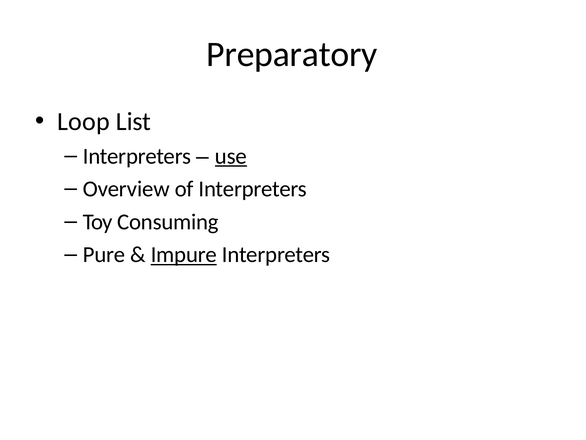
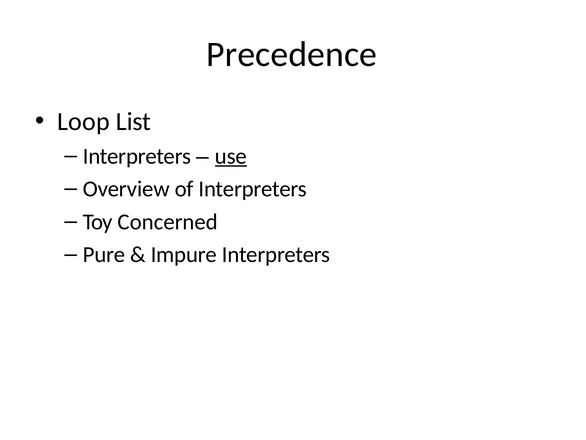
Preparatory: Preparatory -> Precedence (292, 54)
Consuming: Consuming -> Concerned (168, 222)
Impure underline: present -> none (184, 254)
